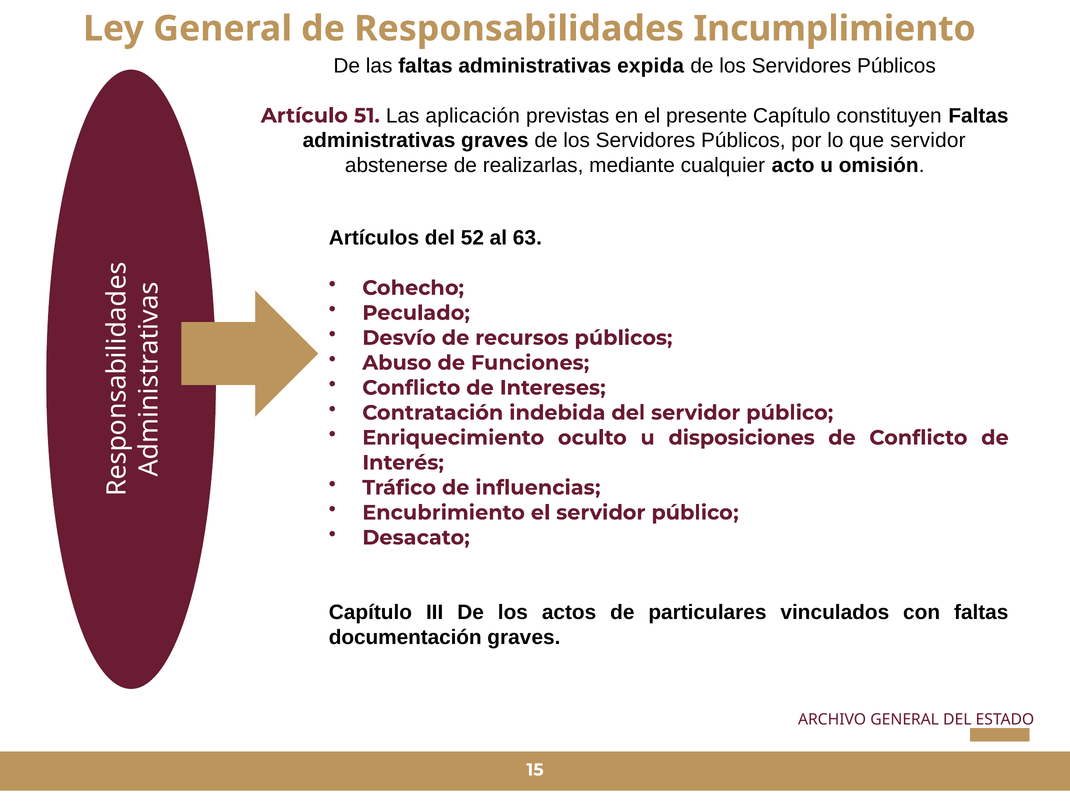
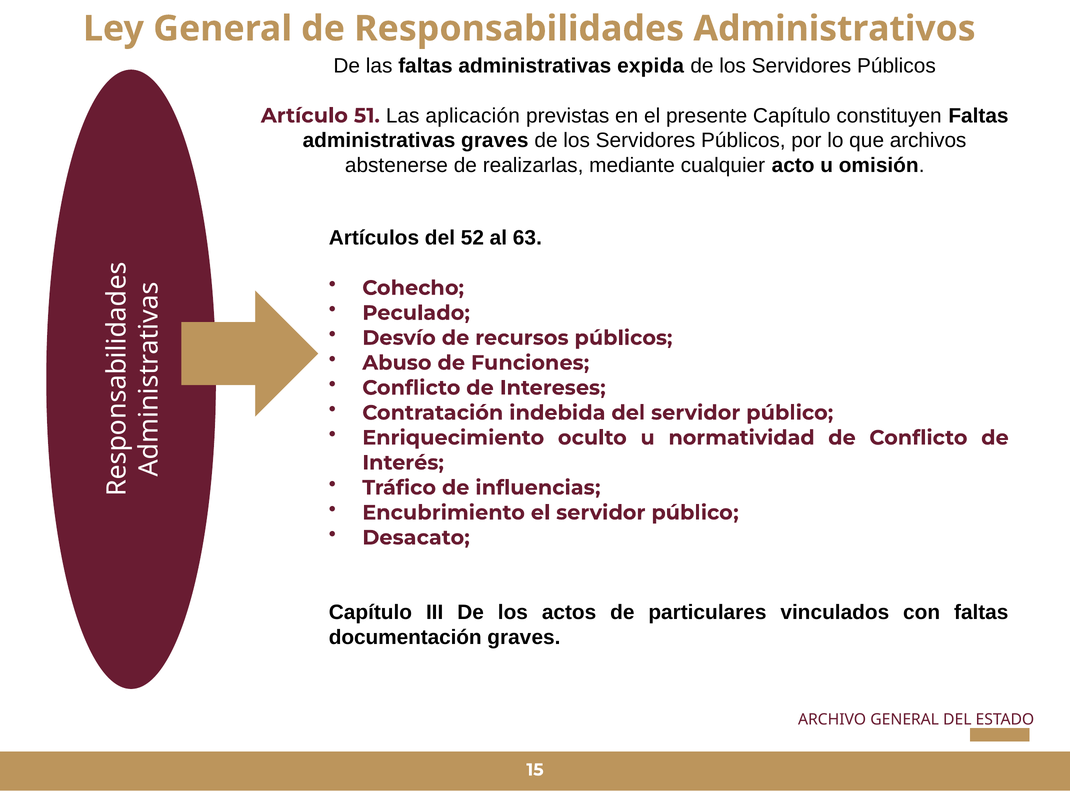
Incumplimiento: Incumplimiento -> Administrativos (835, 29)
que servidor: servidor -> archivos (928, 141)
disposiciones: disposiciones -> normatividad (742, 438)
